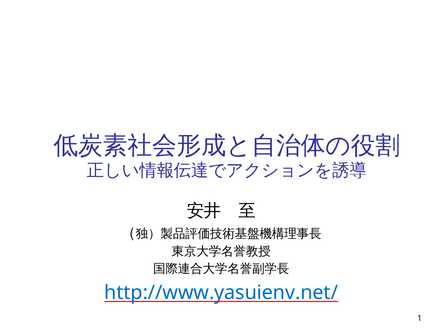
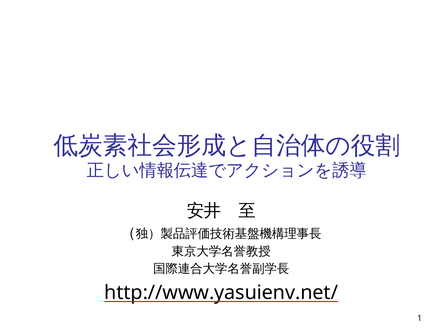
http://www.yasuienv.net/ colour: blue -> black (221, 292)
